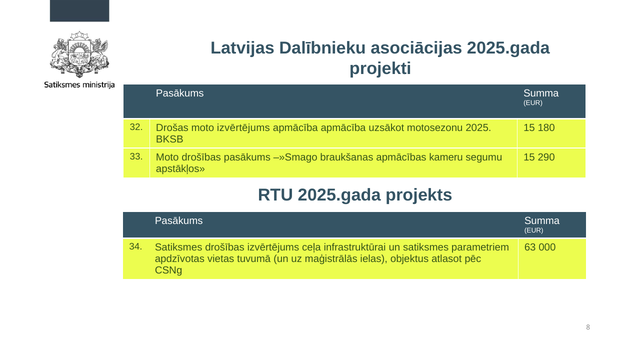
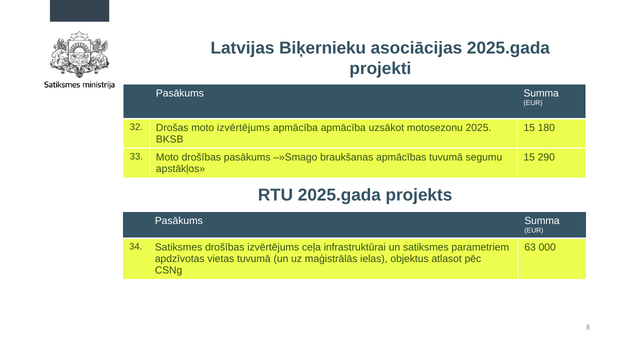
Dalībnieku: Dalībnieku -> Biķernieku (323, 48)
apmācības kameru: kameru -> tuvumā (446, 157)
